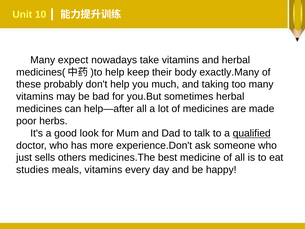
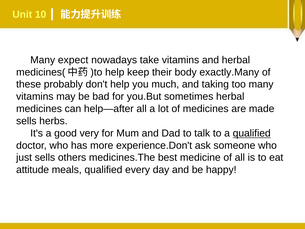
poor: poor -> sells (26, 121)
look: look -> very (89, 133)
studies: studies -> attitude (33, 170)
meals vitamins: vitamins -> qualified (103, 170)
